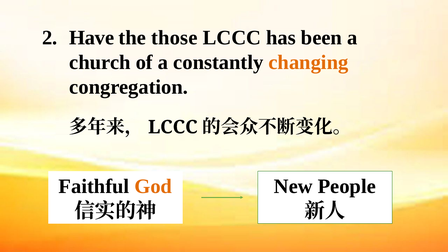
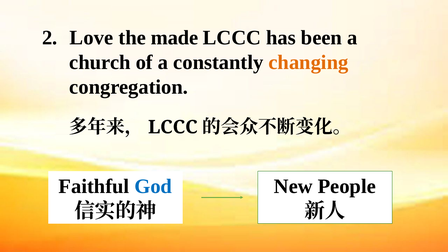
Have: Have -> Love (91, 38)
those: those -> made (175, 38)
God colour: orange -> blue (153, 187)
